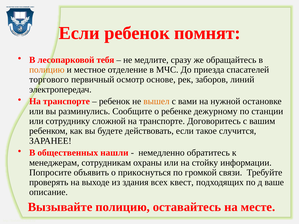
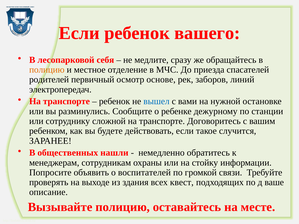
помнят: помнят -> вашего (207, 33)
тебя: тебя -> себя (105, 60)
торгового: торгового -> родителей (49, 80)
вышел colour: orange -> blue (156, 101)
прикоснуться: прикоснуться -> воспитателей (144, 173)
